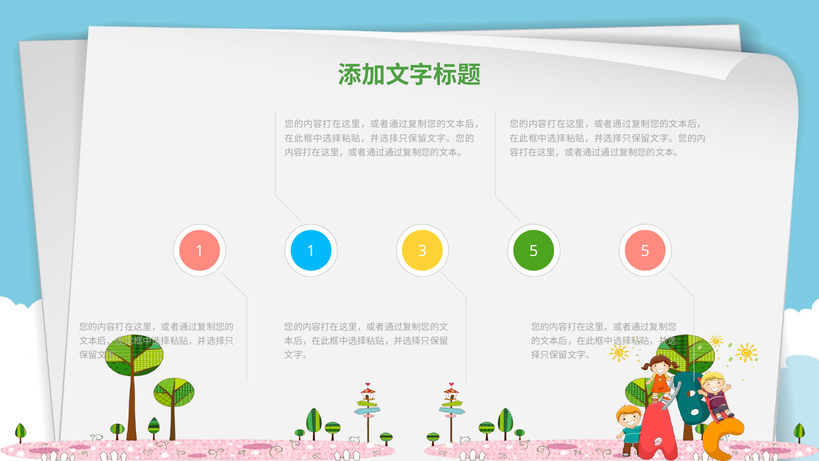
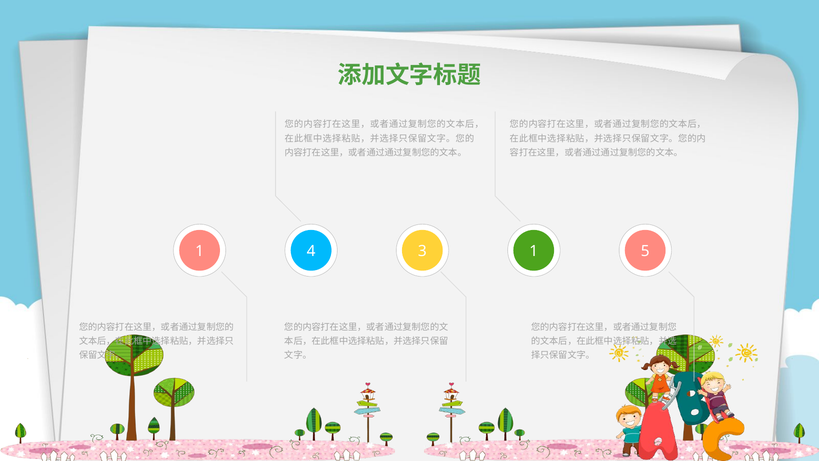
1 1: 1 -> 4 (311, 251)
3 5: 5 -> 1 (534, 251)
